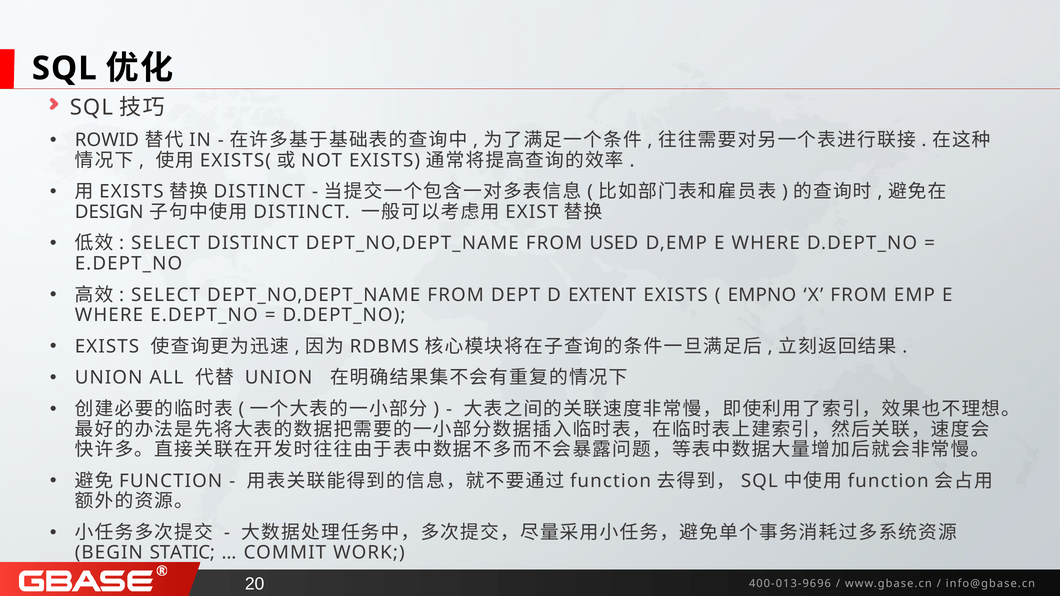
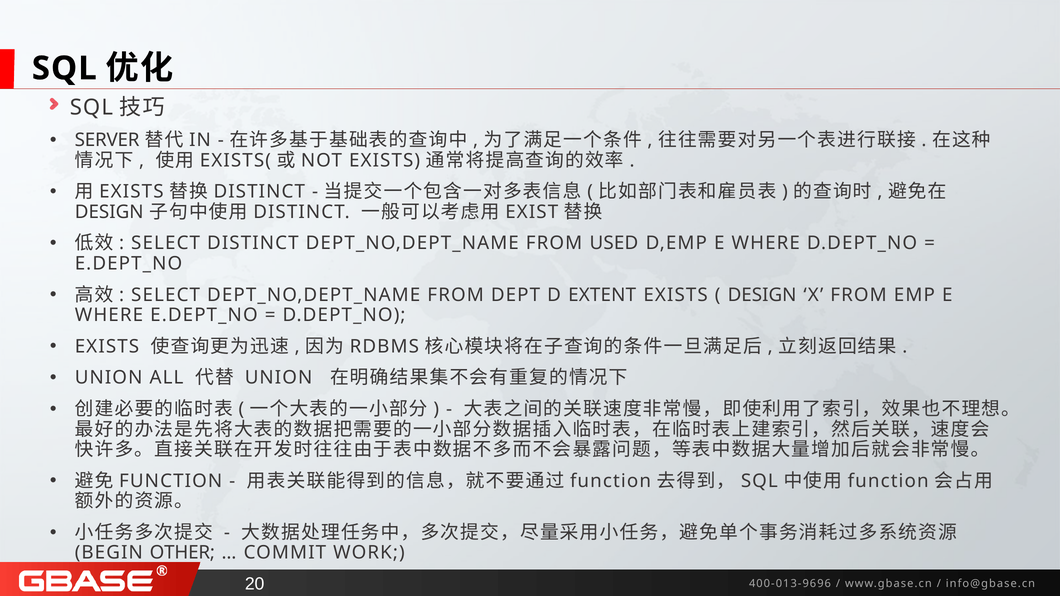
ROWID: ROWID -> SERVER (107, 140)
EMPNO: EMPNO -> DESIGN (762, 295)
STATIC: STATIC -> OTHER (182, 553)
